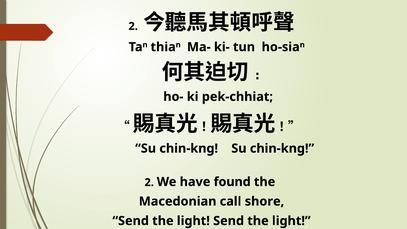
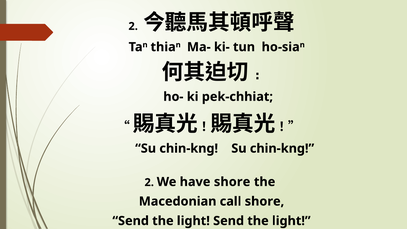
have found: found -> shore (232, 182)
